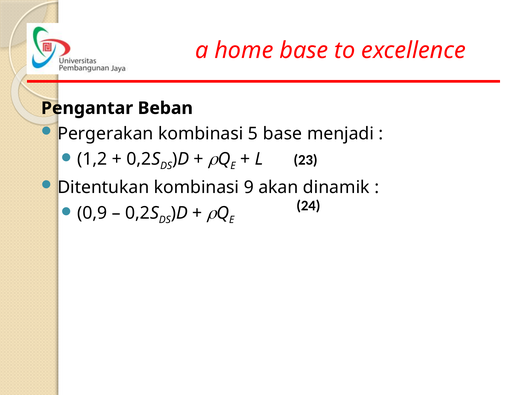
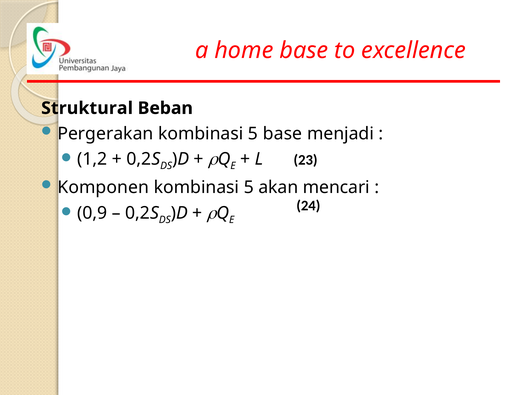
Pengantar: Pengantar -> Struktural (87, 108)
Ditentukan: Ditentukan -> Komponen (103, 188)
9: 9 -> 5 (249, 188)
dinamik: dinamik -> mencari (336, 188)
